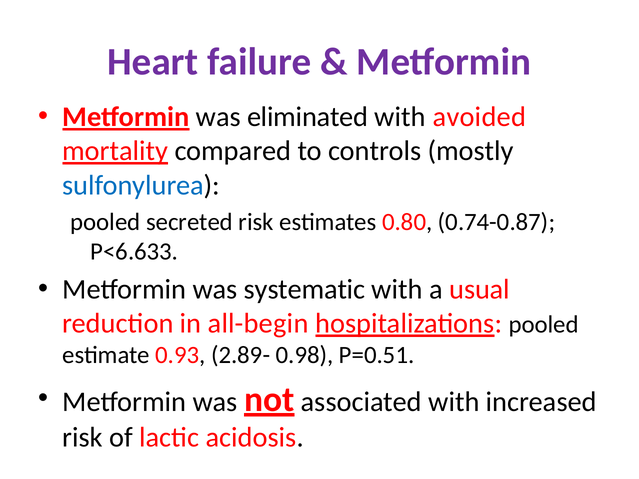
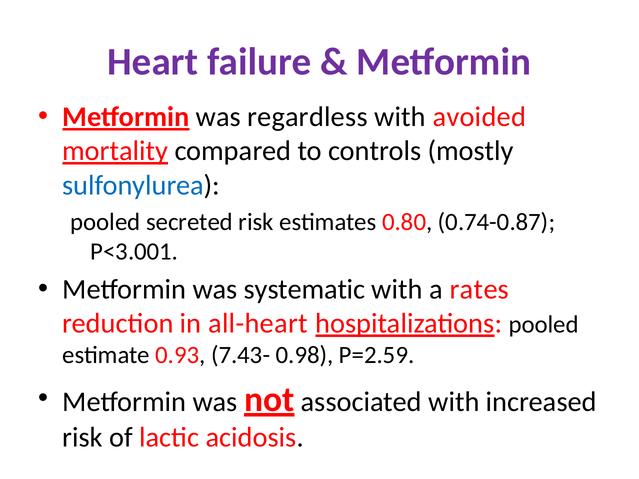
eliminated: eliminated -> regardless (307, 117)
P<6.633: P<6.633 -> P<3.001 (134, 252)
usual: usual -> rates (479, 290)
all-begin: all-begin -> all-heart (258, 324)
2.89-: 2.89- -> 7.43- (241, 355)
P=0.51: P=0.51 -> P=2.59 (377, 355)
